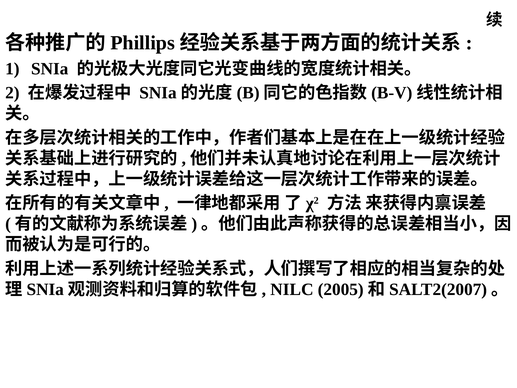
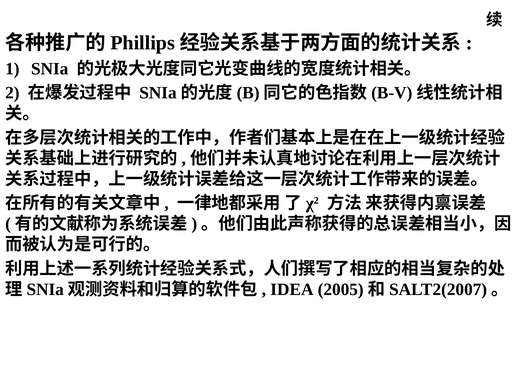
NILC: NILC -> IDEA (292, 289)
